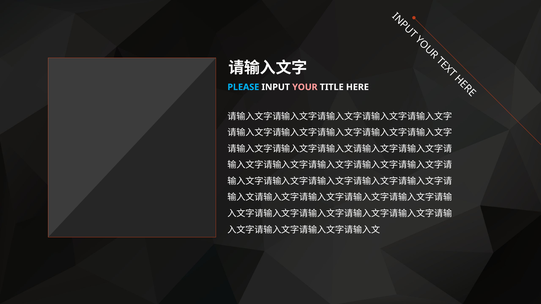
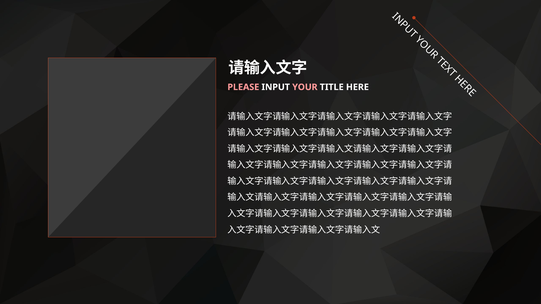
PLEASE colour: light blue -> pink (243, 87)
